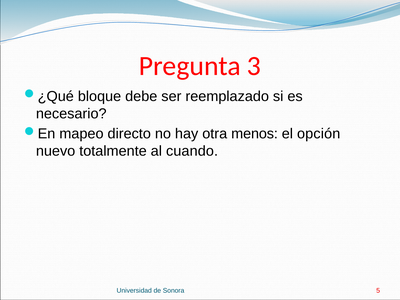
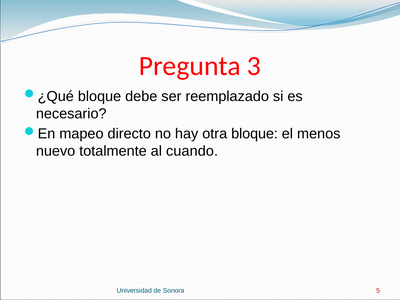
otra menos: menos -> bloque (255, 134)
opción: opción -> menos (319, 134)
